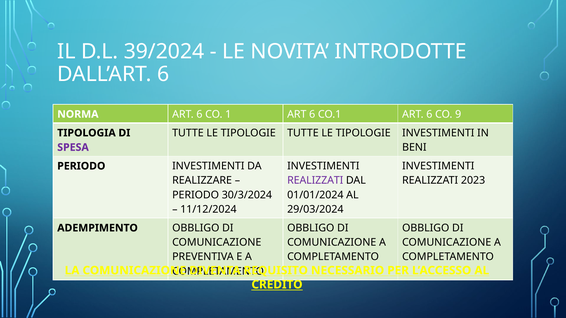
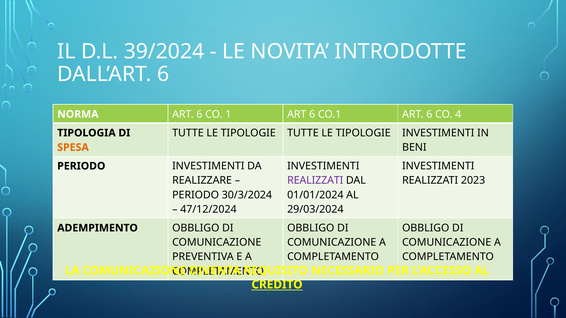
9: 9 -> 4 (458, 114)
SPESA colour: purple -> orange (73, 148)
11/12/2024: 11/12/2024 -> 47/12/2024 (208, 210)
